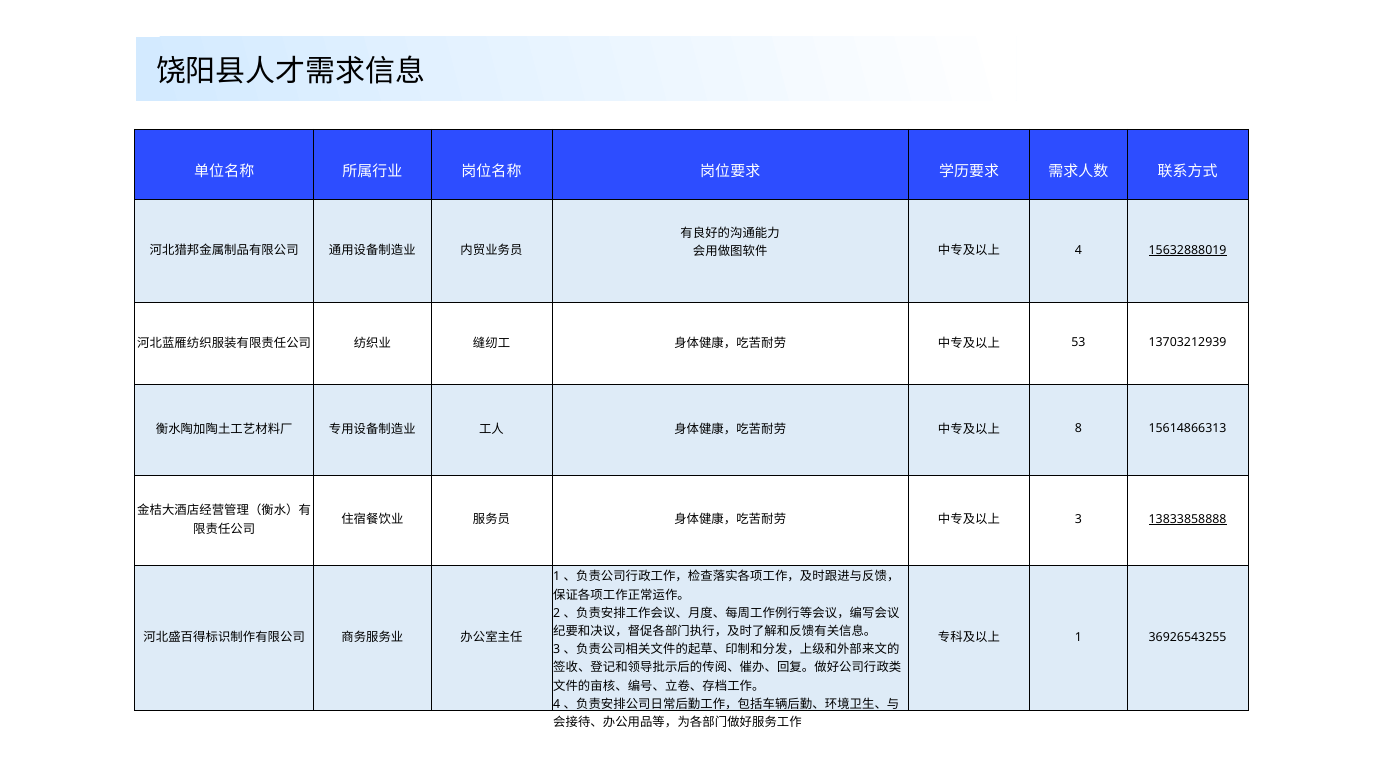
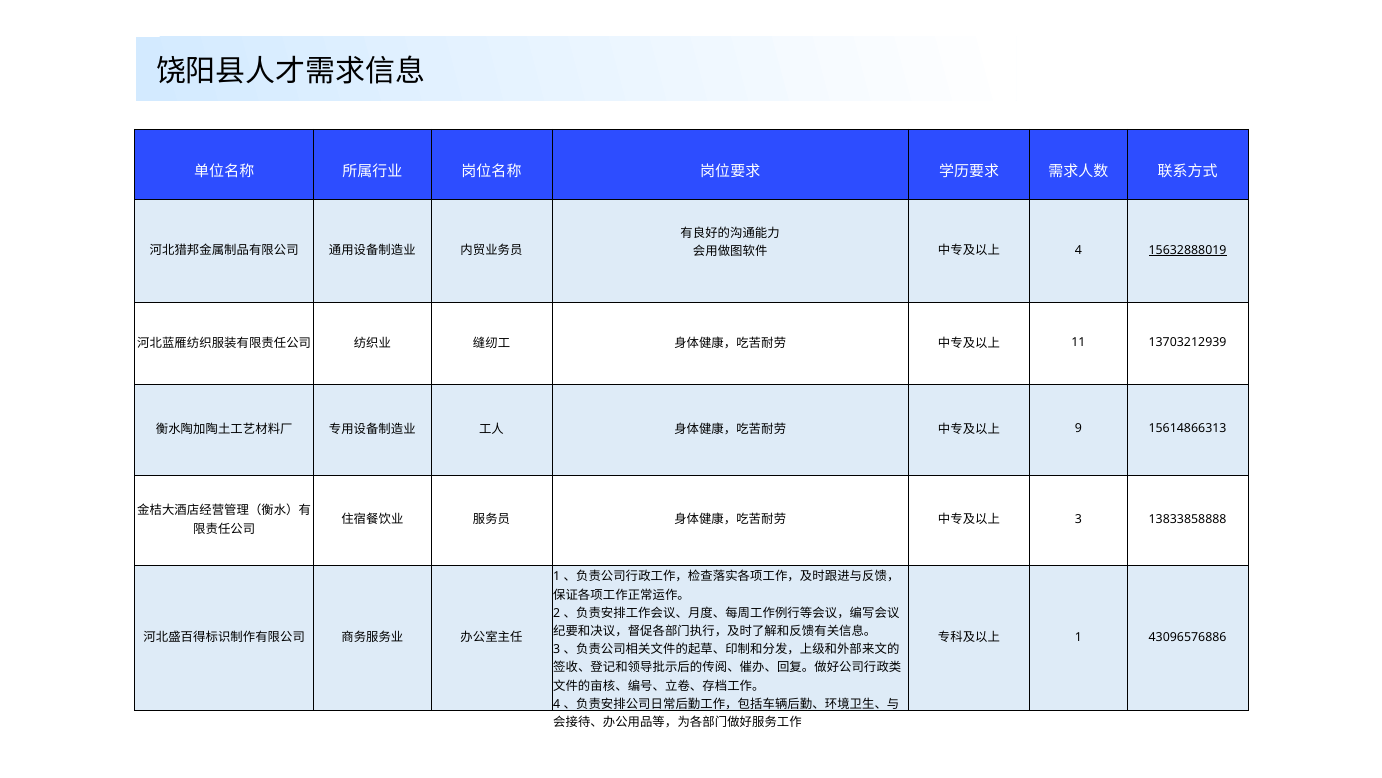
53: 53 -> 11 (1078, 342)
8: 8 -> 9 (1078, 428)
13833858888 underline: present -> none (1188, 519)
36926543255: 36926543255 -> 43096576886 (1188, 637)
